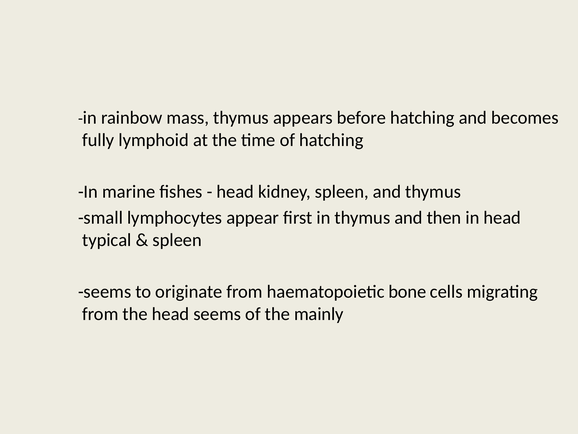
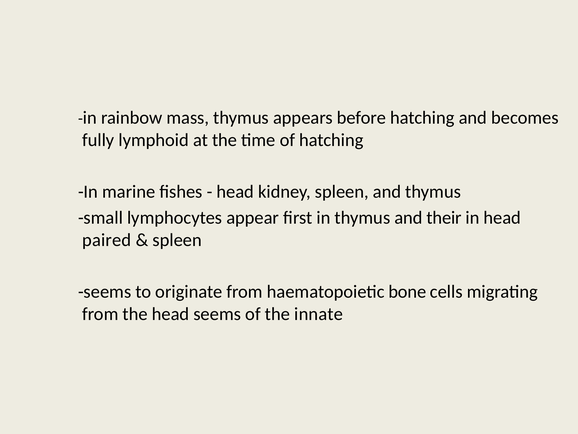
then: then -> their (444, 217)
typical: typical -> paired (107, 240)
mainly: mainly -> innate (319, 314)
